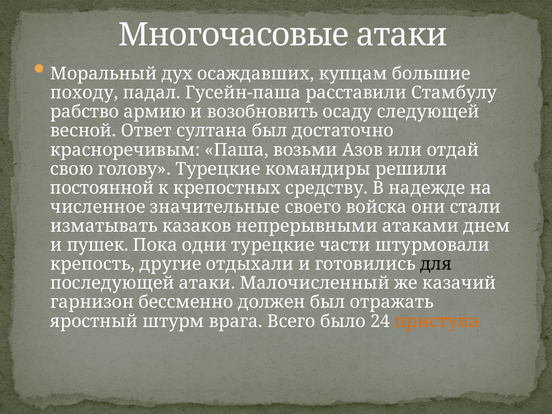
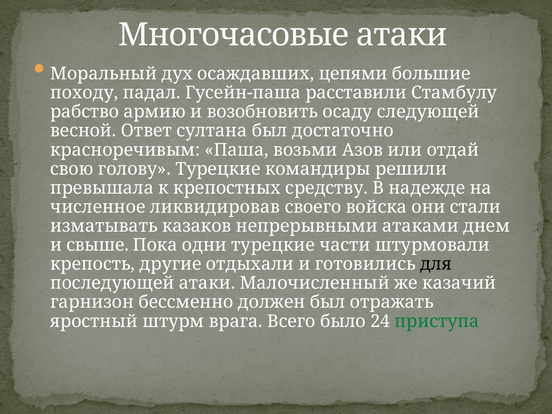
купцам: купцам -> цепями (353, 74)
постоянной: постоянной -> превышала (102, 188)
значительные: значительные -> ликвидировав (215, 207)
пушек: пушек -> свыше (98, 245)
приступа colour: orange -> green (437, 321)
